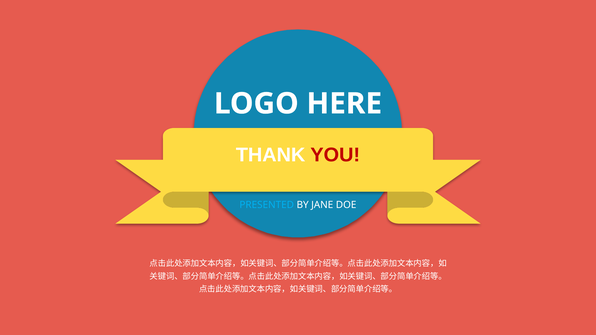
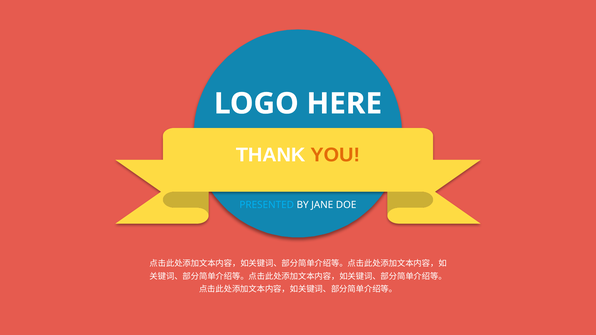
YOU colour: red -> orange (335, 155)
